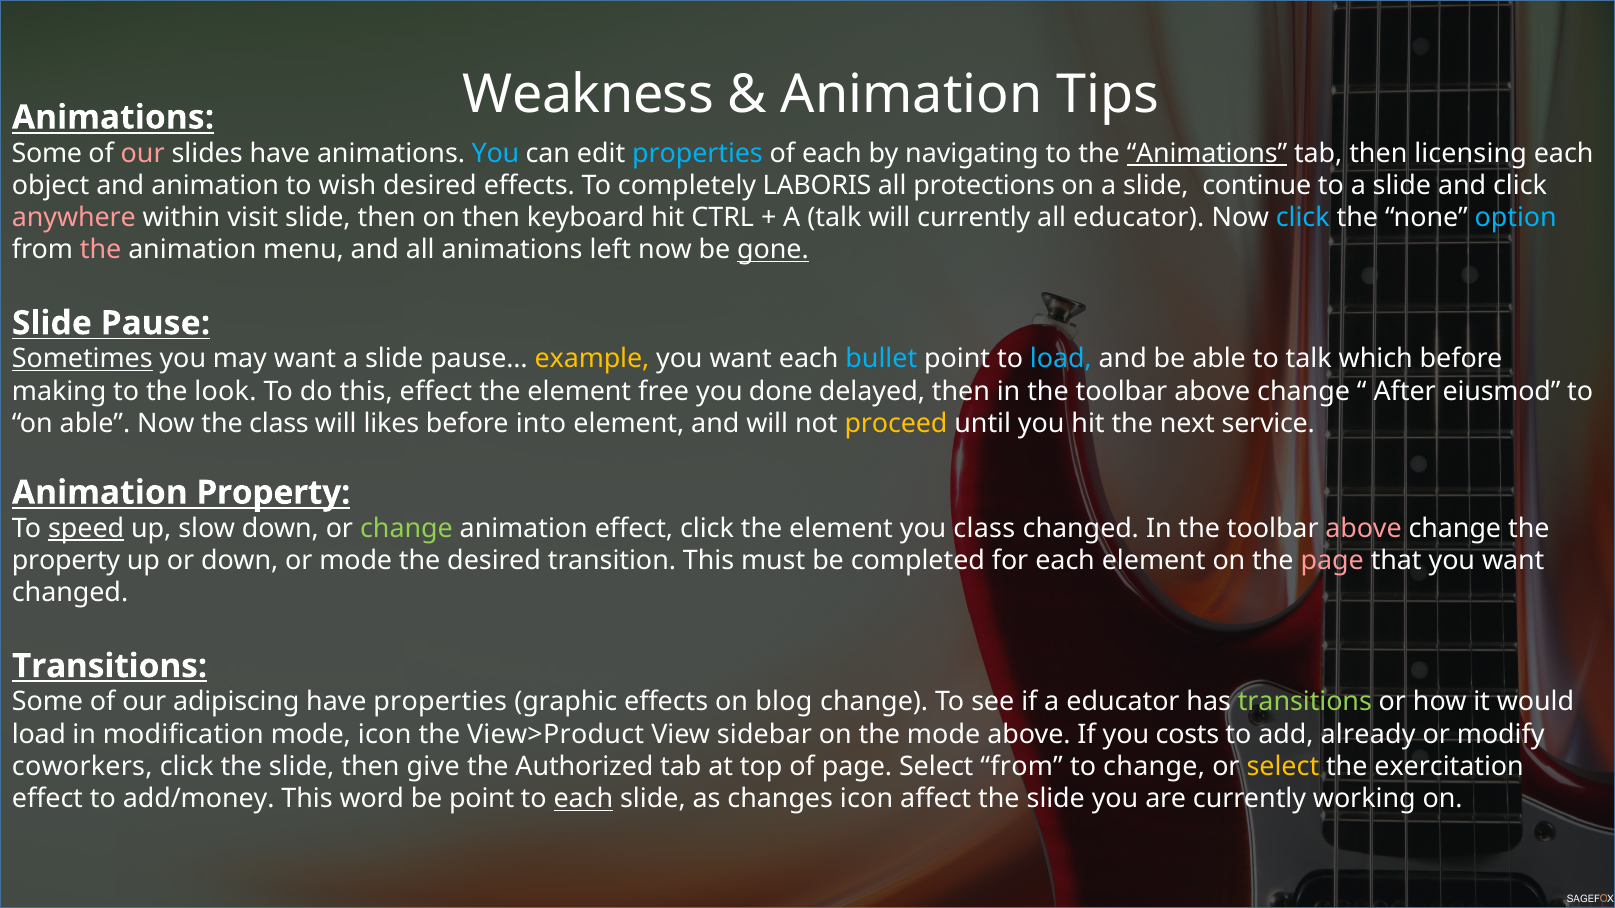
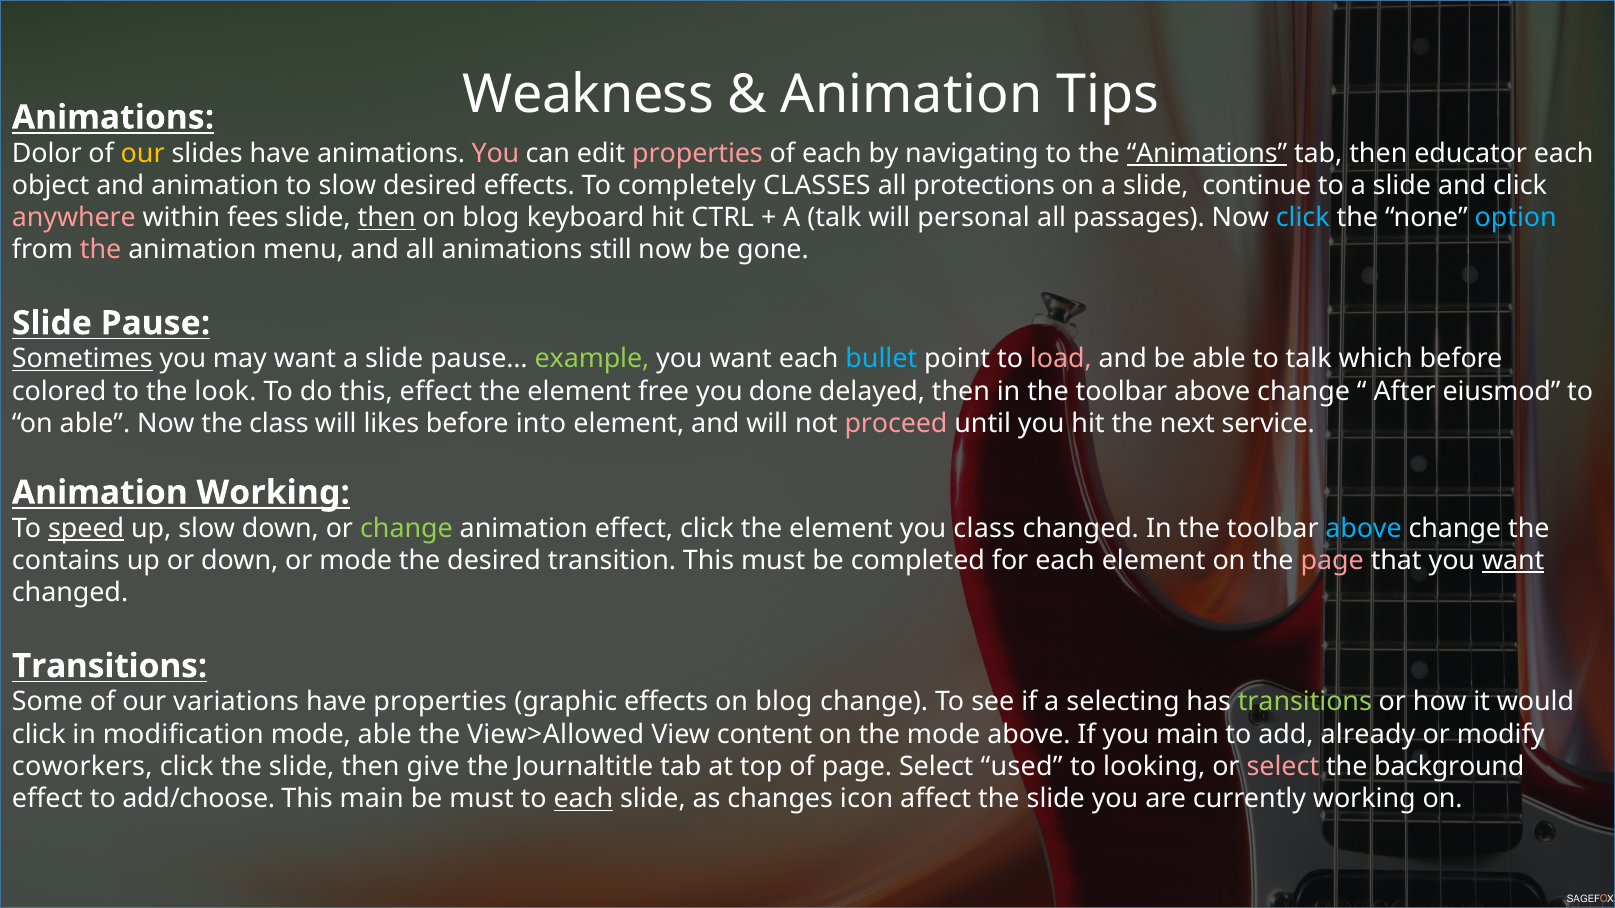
Some: Some -> Dolor (47, 153)
our colour: pink -> yellow (143, 153)
You colour: light blue -> pink (495, 153)
properties colour: light blue -> pink (698, 153)
licensing: licensing -> educator (1471, 153)
to wish: wish -> slow (347, 186)
LABORIS: LABORIS -> CLASSES (817, 186)
visit: visit -> fees (253, 218)
then underline: none -> present (387, 218)
then: then -> blog (491, 218)
will currently: currently -> personal (974, 218)
all educator: educator -> passages (1139, 218)
left: left -> still (611, 250)
gone underline: present -> none (773, 250)
example colour: yellow -> light green (592, 359)
load colour: light blue -> pink (1061, 359)
making: making -> colored (59, 391)
proceed colour: yellow -> pink (896, 424)
Animation Property: Property -> Working (273, 493)
above colour: pink -> light blue (1364, 529)
property: property -> contains (66, 561)
want underline: none -> present (1513, 561)
Transitions underline: present -> none (110, 666)
adipiscing: adipiscing -> variations (236, 702)
a educator: educator -> selecting (1123, 702)
load: load -> click (39, 735)
mode icon: icon -> able (385, 735)
View>Product: View>Product -> View>Allowed (556, 735)
sidebar: sidebar -> content (765, 735)
you costs: costs -> main (1188, 735)
Authorized: Authorized -> Journaltitle (584, 767)
Select from: from -> used (1022, 767)
to change: change -> looking (1154, 767)
select colour: yellow -> pink (1283, 767)
exercitation: exercitation -> background (1449, 767)
add/money: add/money -> add/choose (199, 799)
This word: word -> main (372, 799)
be point: point -> must (482, 799)
